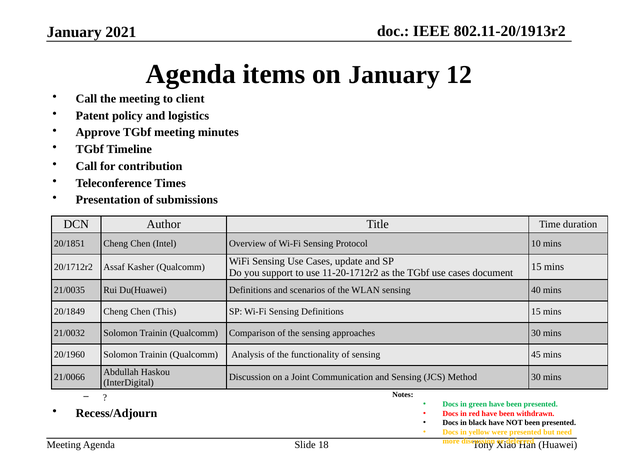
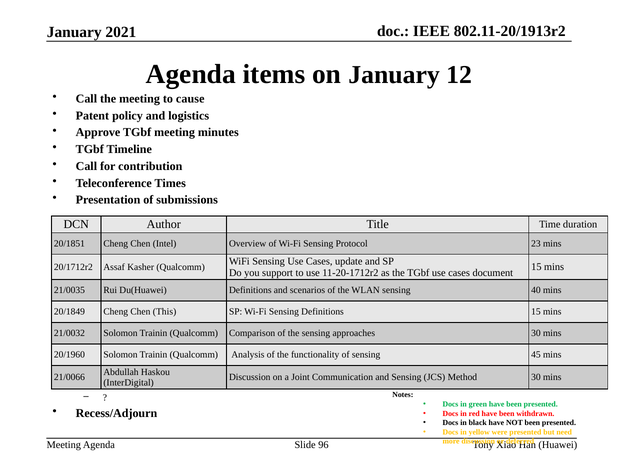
client: client -> cause (190, 99)
10: 10 -> 23 (536, 243)
18: 18 -> 96 (323, 445)
